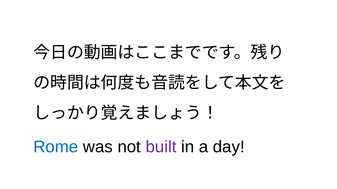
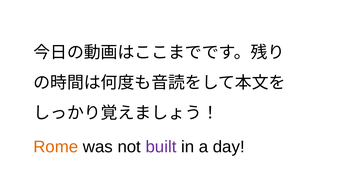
Rome colour: blue -> orange (56, 147)
